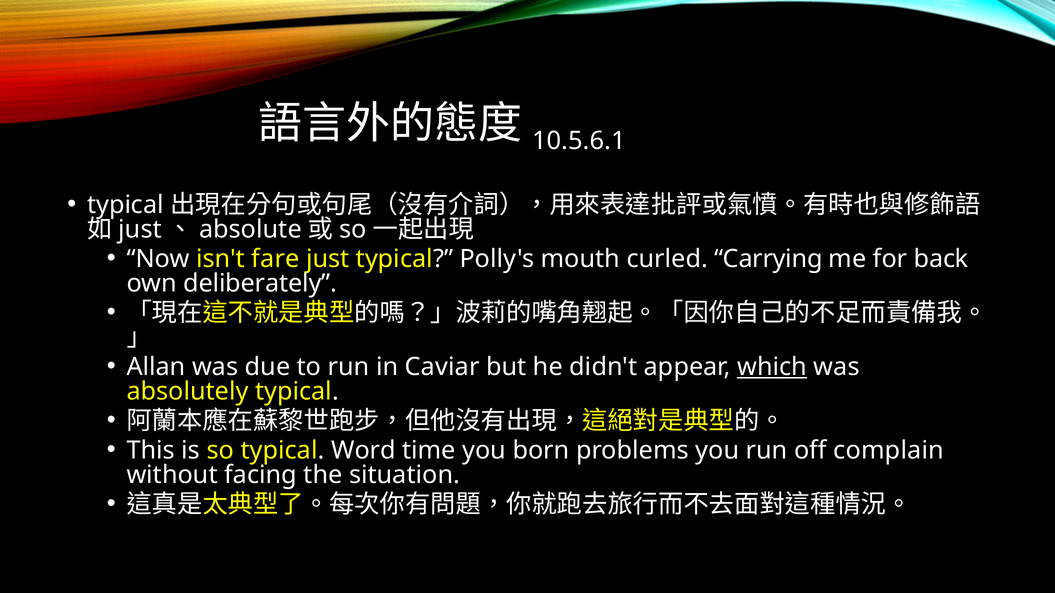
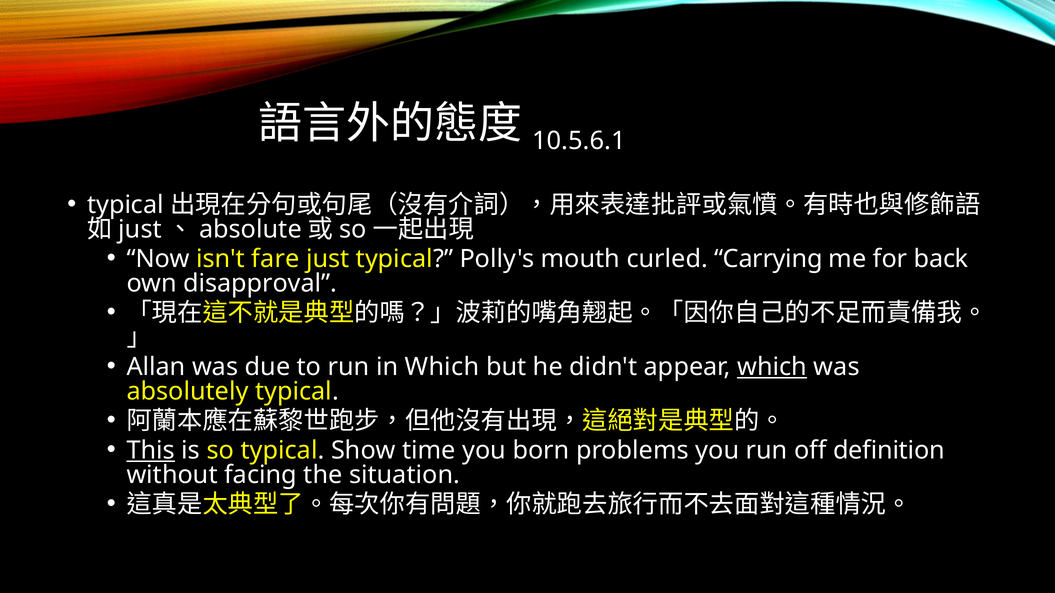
deliberately: deliberately -> disapproval (260, 284)
in Caviar: Caviar -> Which (442, 367)
This underline: none -> present (151, 451)
Word: Word -> Show (363, 451)
complain: complain -> deﬁnition (889, 451)
